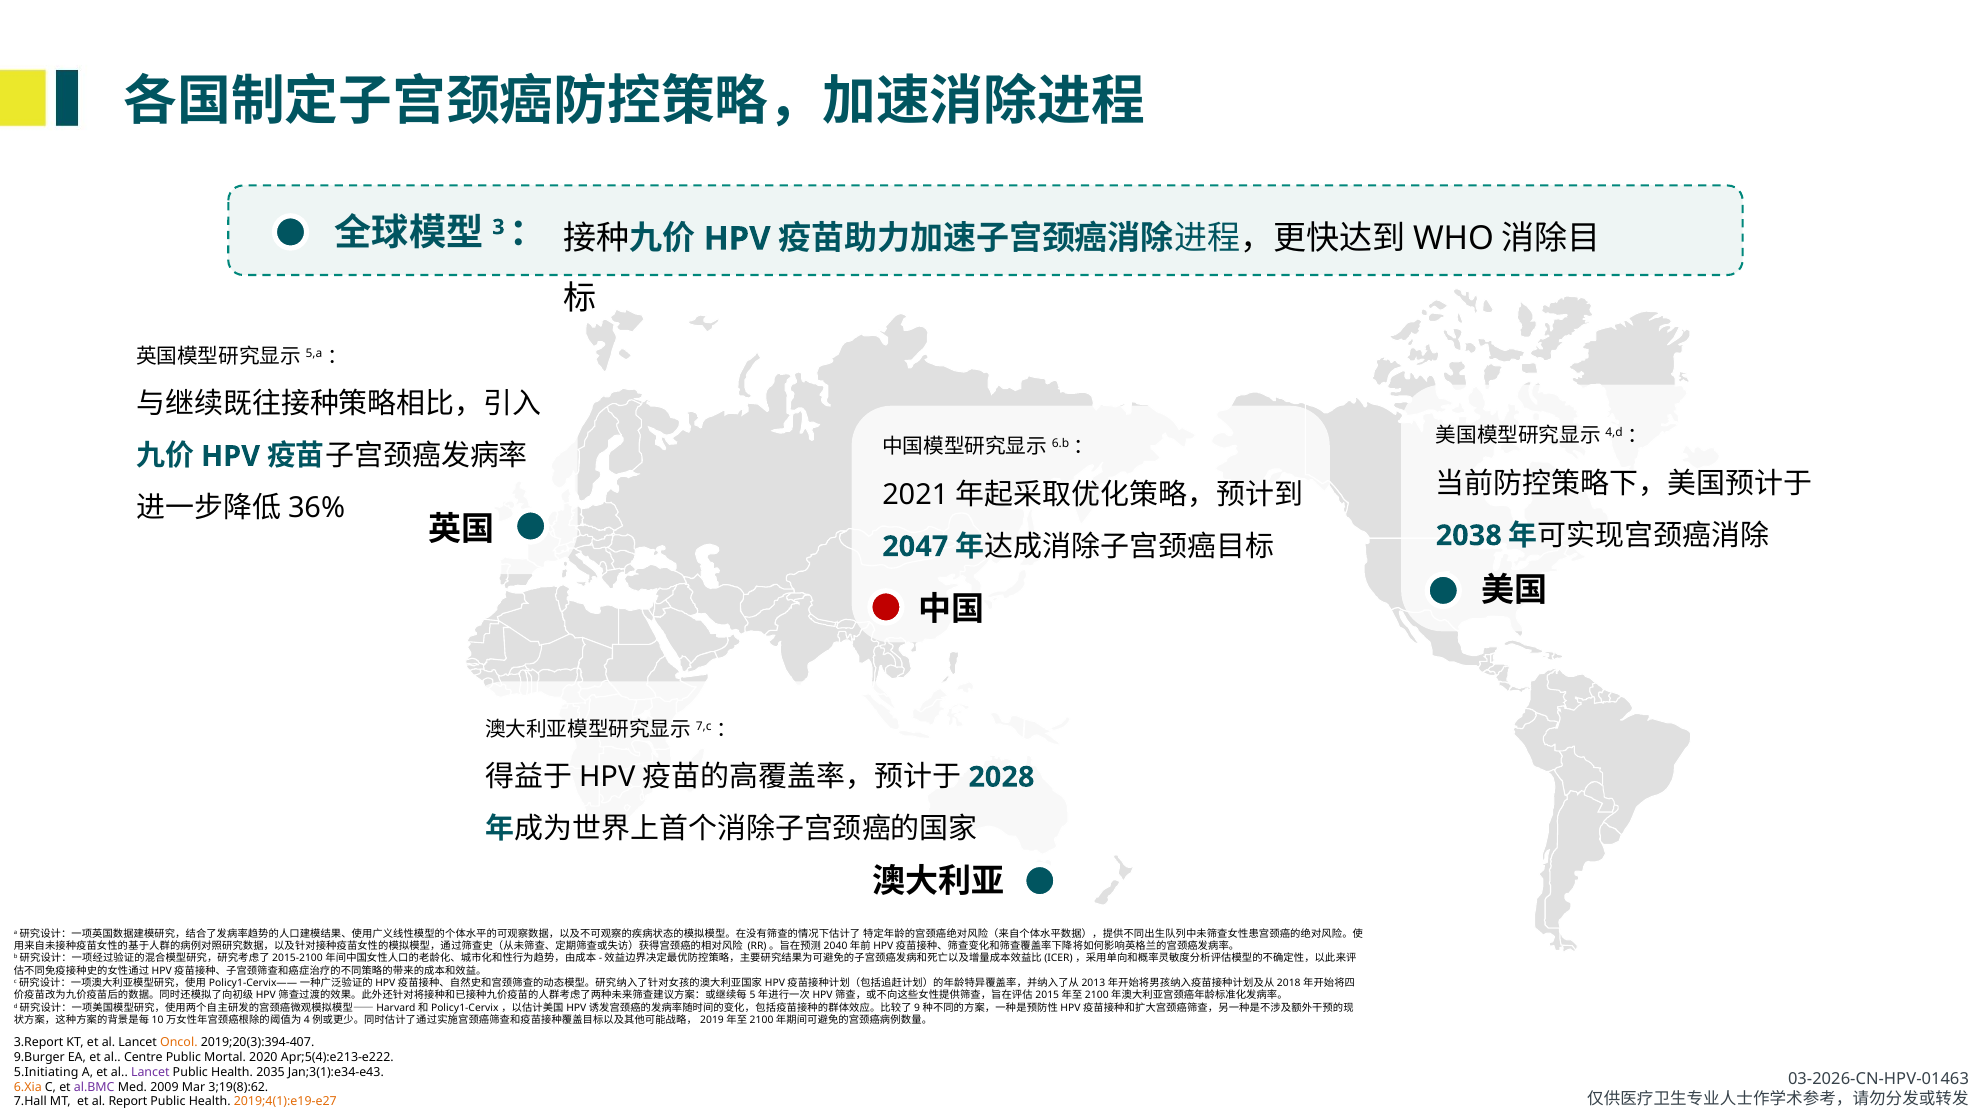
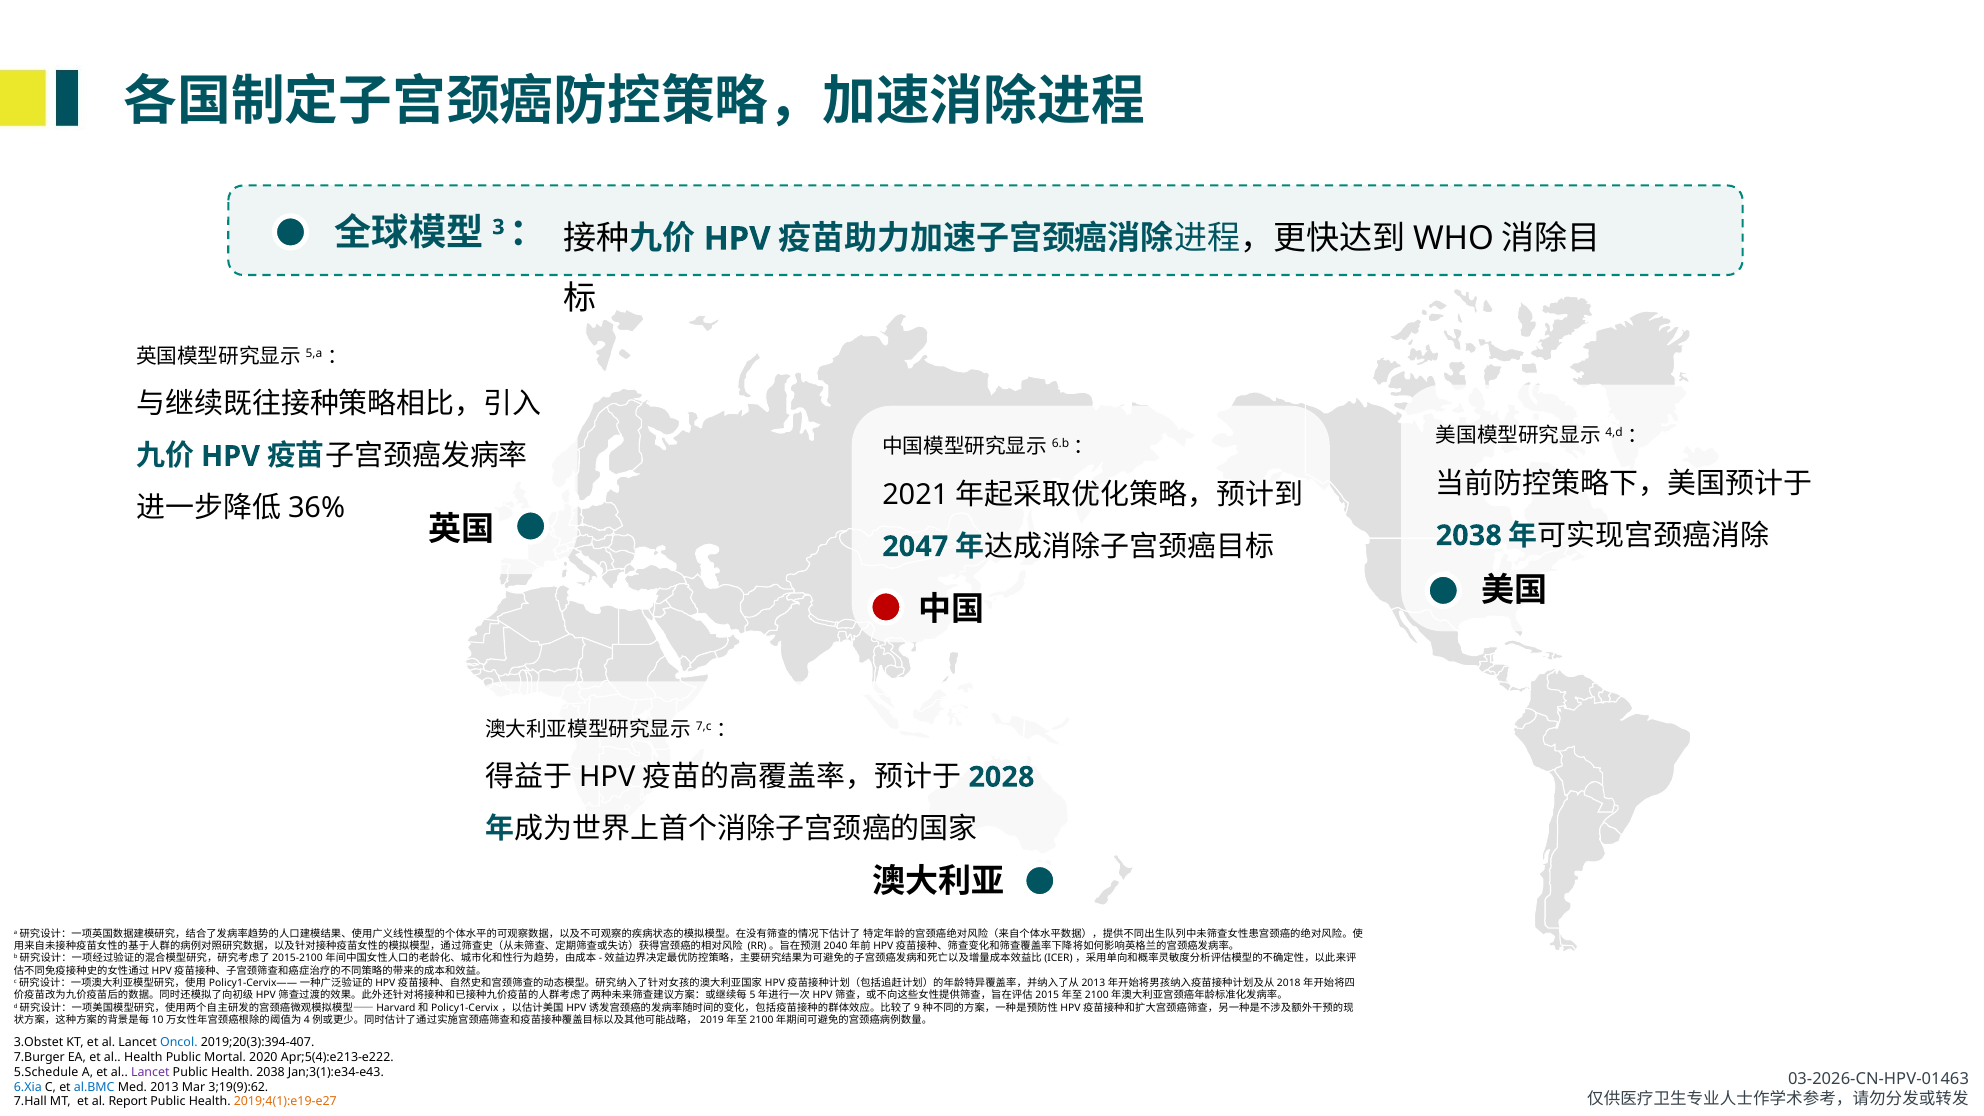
3.Report: 3.Report -> 3.Obstet (39, 1042)
Oncol colour: orange -> blue (179, 1042)
9.Burger: 9.Burger -> 7.Burger (39, 1057)
al Centre: Centre -> Health (143, 1057)
5.Initiating: 5.Initiating -> 5.Schedule (46, 1072)
Health 2035: 2035 -> 2038 (271, 1072)
6.Xia colour: orange -> blue (28, 1087)
al.BMC colour: purple -> blue (94, 1087)
2009: 2009 -> 2013 (164, 1087)
3;19(8):62: 3;19(8):62 -> 3;19(9):62 (238, 1087)
